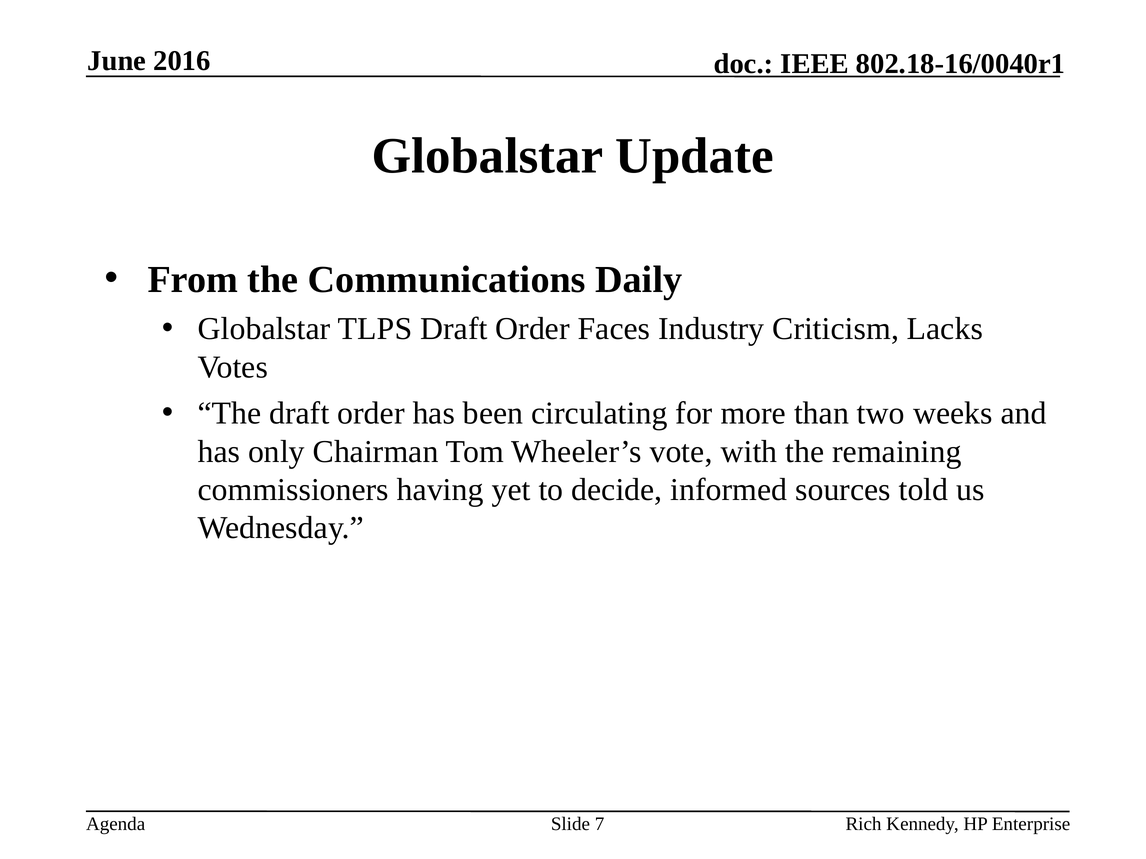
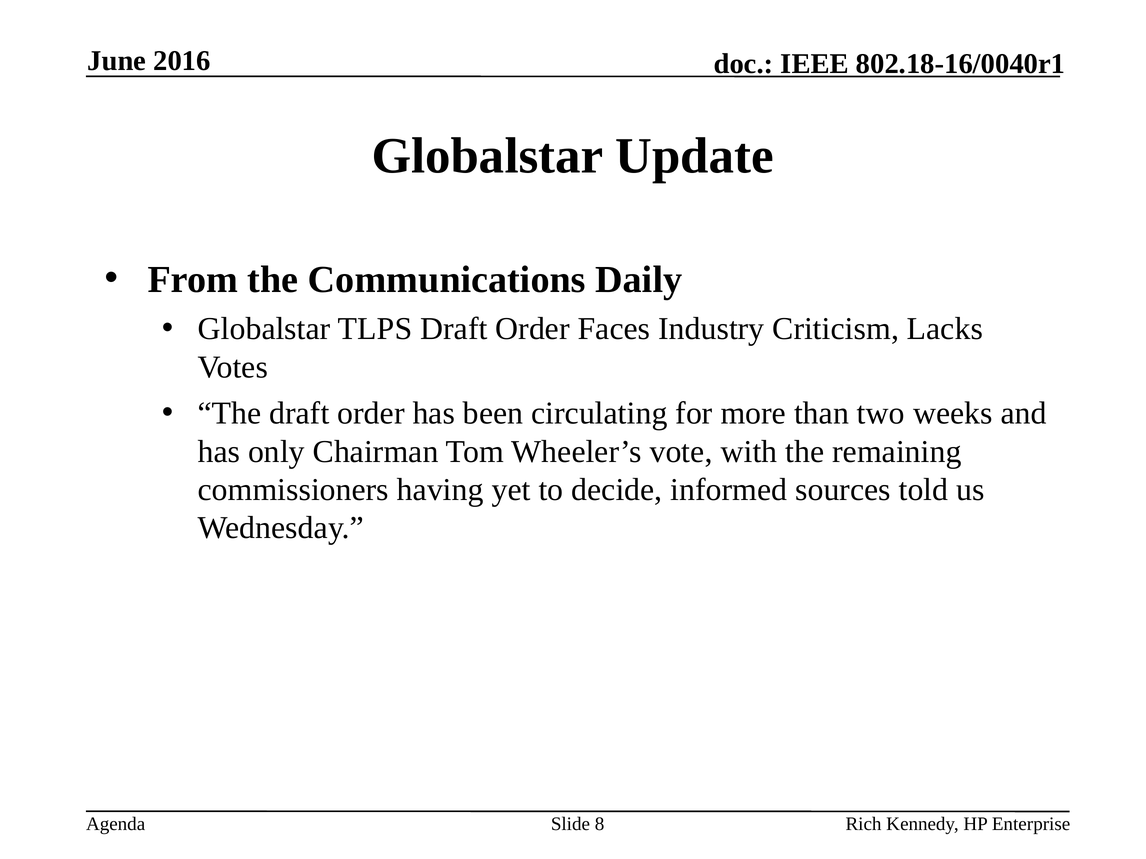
7: 7 -> 8 (600, 824)
